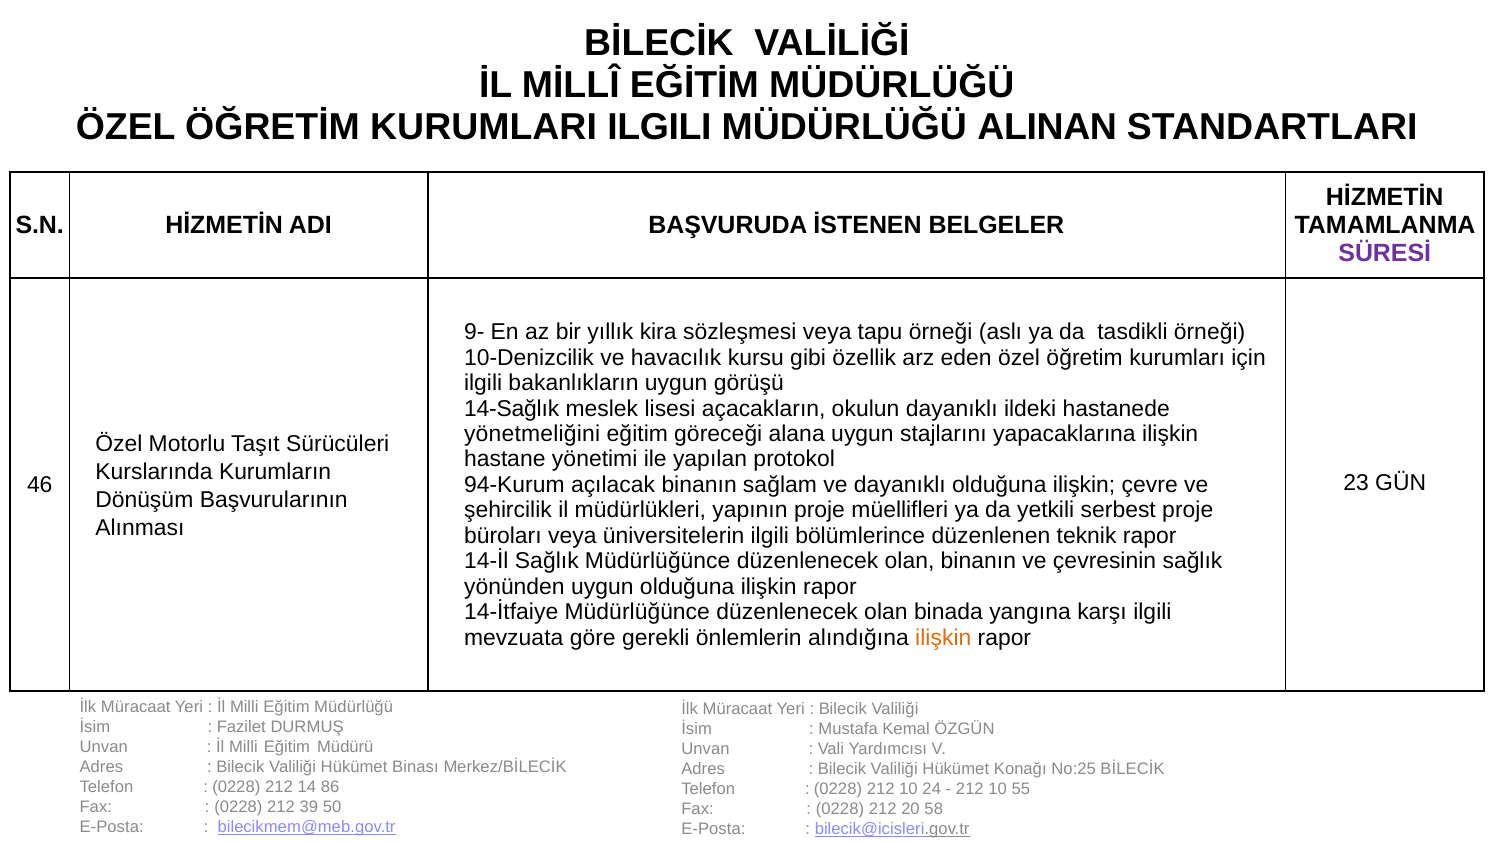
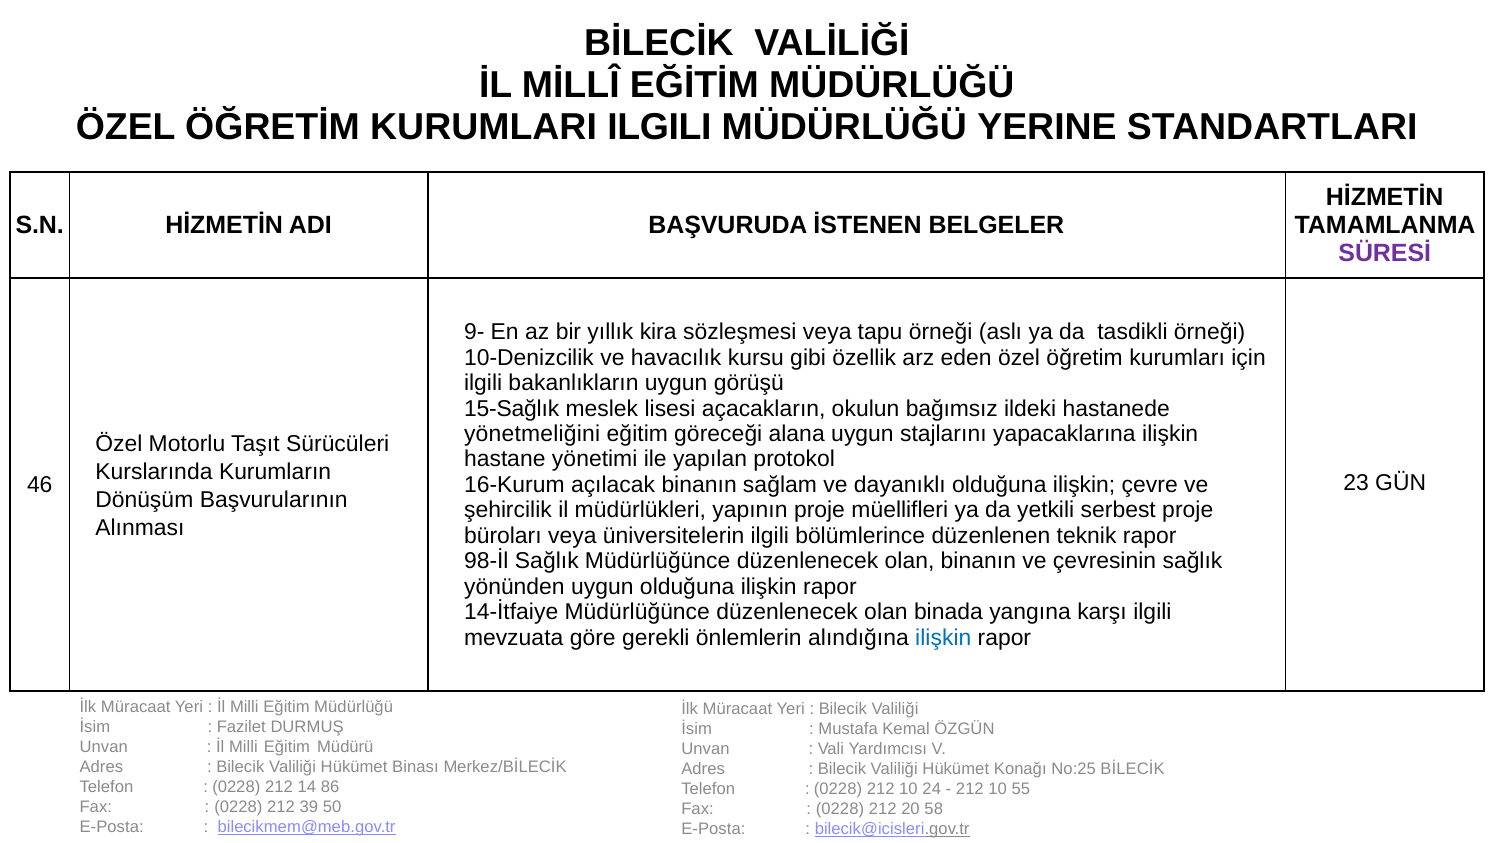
ALINAN: ALINAN -> YERINE (1047, 127)
14-Sağlık: 14-Sağlık -> 15-Sağlık (512, 408)
okulun dayanıklı: dayanıklı -> bağımsız (952, 408)
94-Kurum: 94-Kurum -> 16-Kurum (514, 485)
14-İl: 14-İl -> 98-İl (486, 561)
ilişkin colour: orange -> blue (943, 638)
